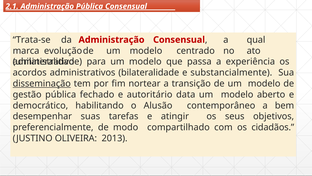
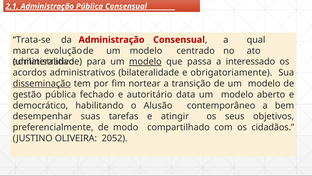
modelo underline: none -> present (145, 62)
experiência: experiência -> interessado (250, 62)
substancialmente: substancialmente -> obrigatoriamente (231, 72)
2013: 2013 -> 2052 (115, 138)
